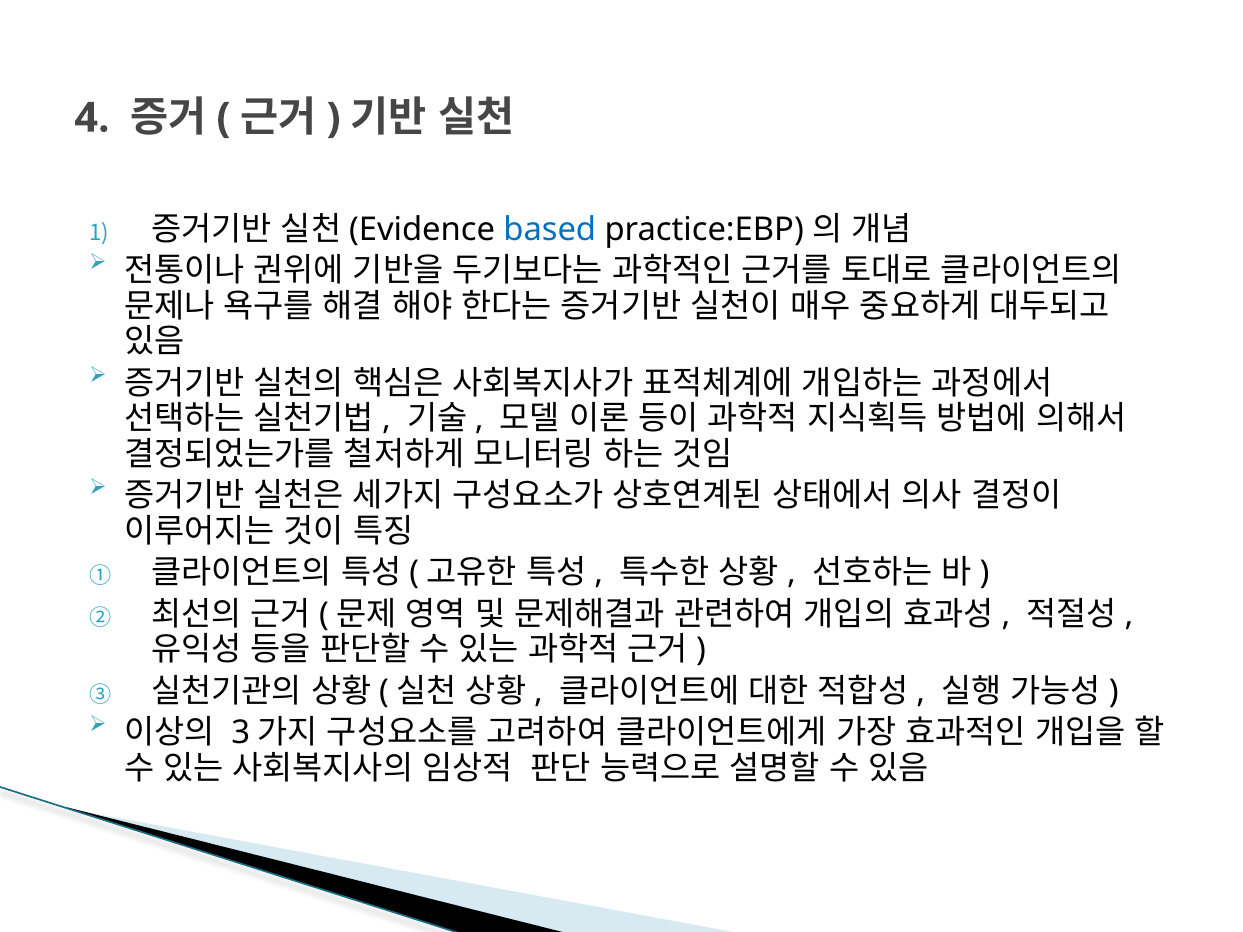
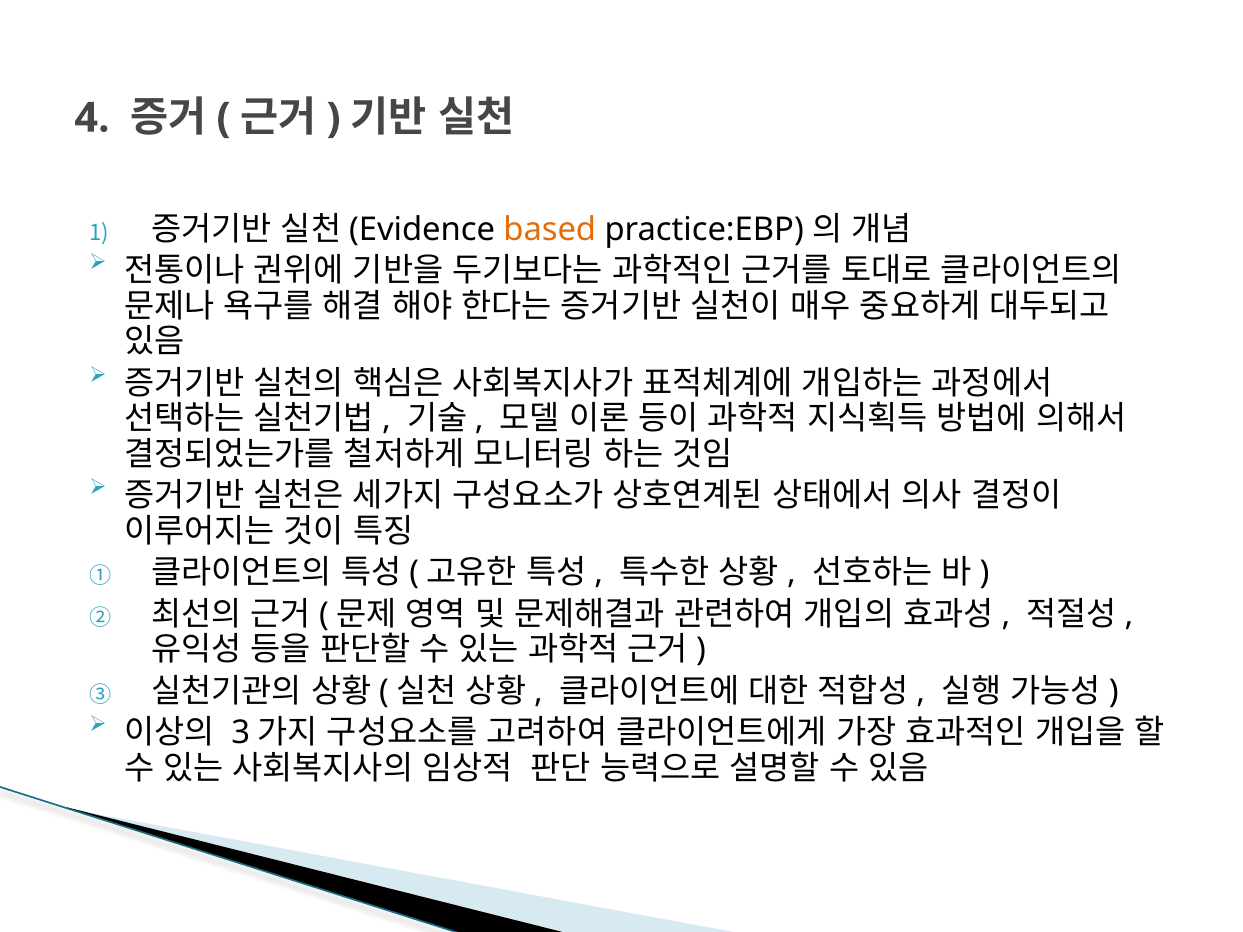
based colour: blue -> orange (550, 229)
